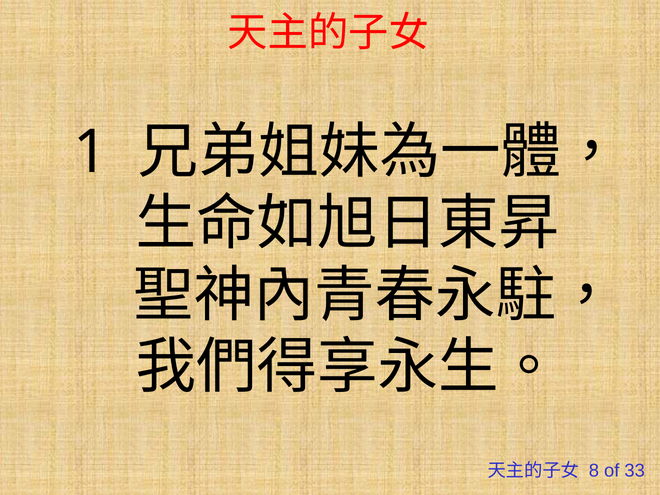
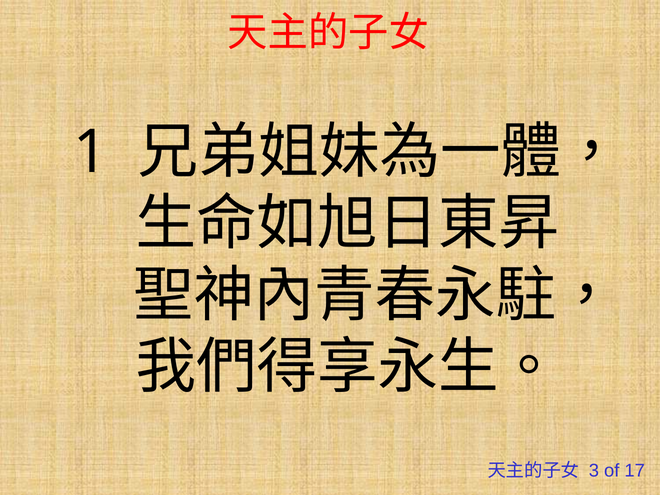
8: 8 -> 3 (594, 471)
33: 33 -> 17 (635, 471)
